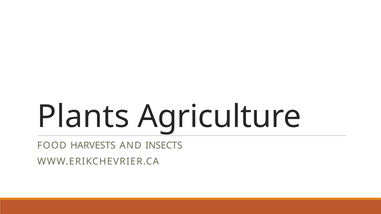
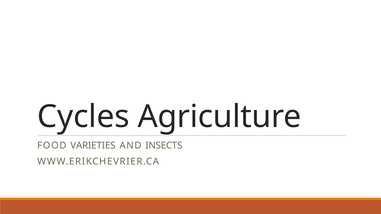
Plants: Plants -> Cycles (83, 117)
HARVESTS: HARVESTS -> VARIETIES (93, 146)
